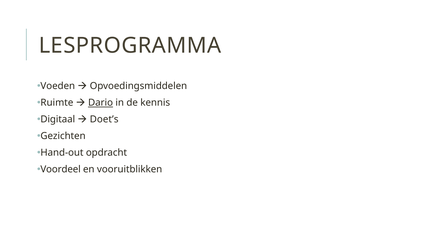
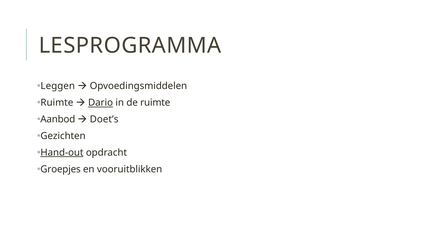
Voeden: Voeden -> Leggen (58, 86)
de kennis: kennis -> ruimte (155, 103)
Digitaal: Digitaal -> Aanbod (58, 119)
Hand-out underline: none -> present (62, 153)
Voordeel: Voordeel -> Groepjes (61, 169)
